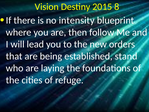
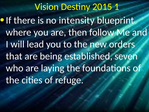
8: 8 -> 1 (117, 7)
stand: stand -> seven (126, 56)
